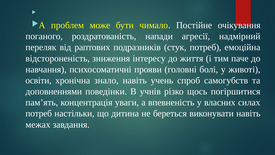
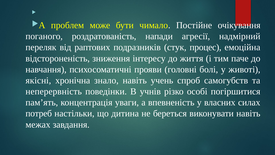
стук потреб: потреб -> процес (206, 47)
освіти: освіти -> якісні (38, 80)
доповненнями: доповненнями -> неперервність (54, 91)
щось: щось -> особі (197, 91)
